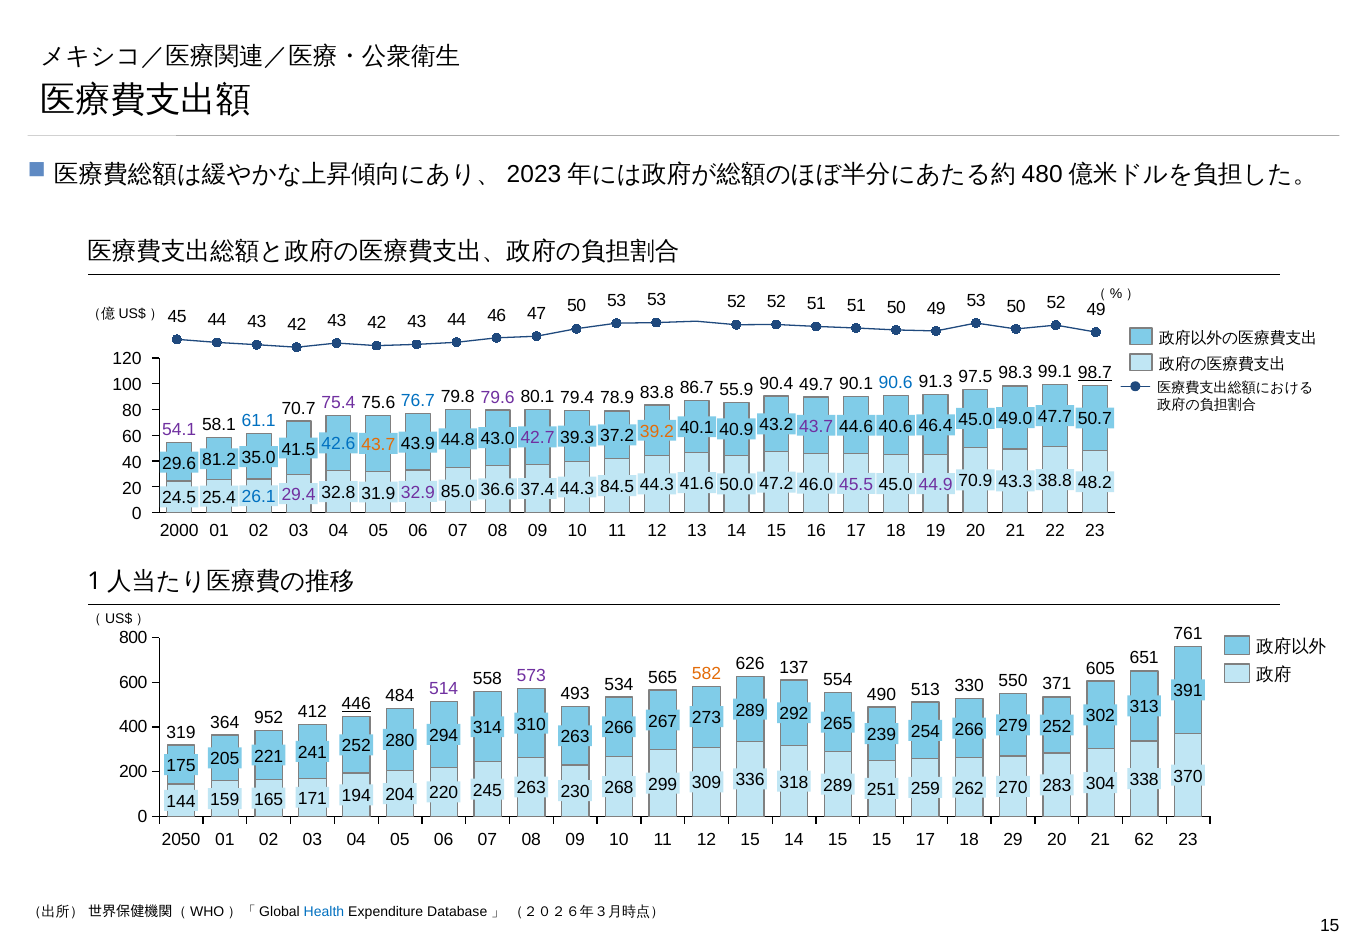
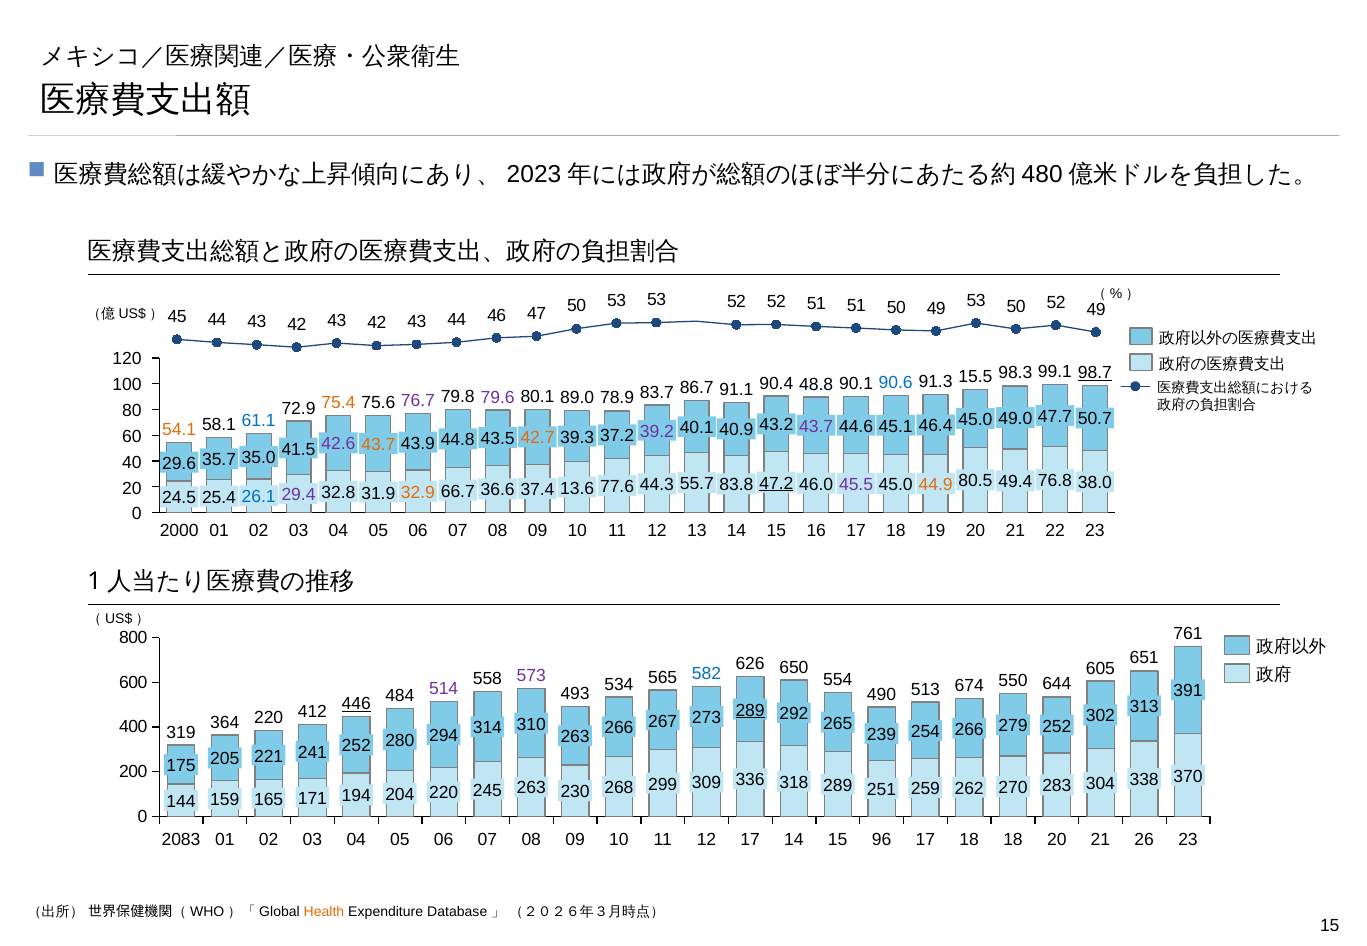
97.5: 97.5 -> 15.5 (975, 377)
49.7: 49.7 -> 48.8 (816, 385)
75.4 colour: purple -> orange (338, 403)
76.7 colour: blue -> purple (418, 401)
79.4: 79.4 -> 89.0 (577, 398)
83.8: 83.8 -> 83.7 (657, 392)
55.9: 55.9 -> 91.1 (736, 390)
70.7: 70.7 -> 72.9 (299, 409)
40.6: 40.6 -> 45.1 (896, 427)
54.1 colour: purple -> orange (179, 430)
39.2 colour: orange -> purple (657, 432)
42.7 colour: purple -> orange (538, 438)
43.0: 43.0 -> 43.5 (498, 439)
42.6 colour: blue -> purple (338, 444)
81.2: 81.2 -> 35.7 (219, 460)
38.8: 38.8 -> 76.8 (1055, 481)
70.9: 70.9 -> 80.5 (975, 481)
43.3: 43.3 -> 49.4 (1015, 482)
48.2: 48.2 -> 38.0 (1095, 483)
47.2 underline: none -> present (776, 484)
41.6: 41.6 -> 55.7 (697, 484)
44.9 colour: purple -> orange (936, 485)
50.0: 50.0 -> 83.8 (736, 485)
84.5: 84.5 -> 77.6 (617, 487)
44.3: 44.3 -> 13.6 (577, 488)
85.0: 85.0 -> 66.7 (458, 491)
32.9 colour: purple -> orange (418, 493)
137: 137 -> 650 (794, 668)
582 colour: orange -> blue (707, 674)
330: 330 -> 674 (969, 686)
371: 371 -> 644 (1057, 684)
289 underline: none -> present (750, 711)
364 952: 952 -> 220 (269, 718)
2050: 2050 -> 2083 (181, 840)
12 15: 15 -> 17 (750, 840)
15 15: 15 -> 96 (882, 840)
18 29: 29 -> 18 (1013, 840)
62: 62 -> 26 (1144, 840)
Health colour: blue -> orange (324, 912)
